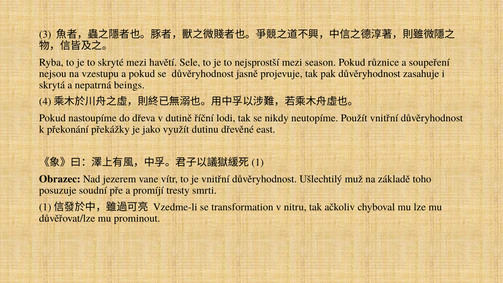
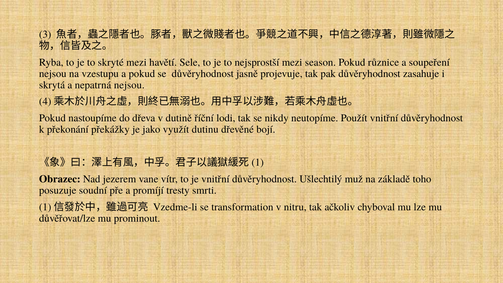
nepatrná beings: beings -> nejsou (129, 85)
east: east -> bojí (266, 129)
